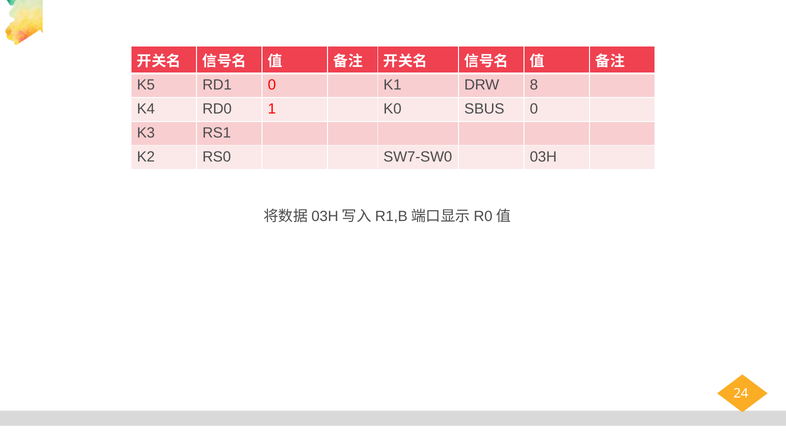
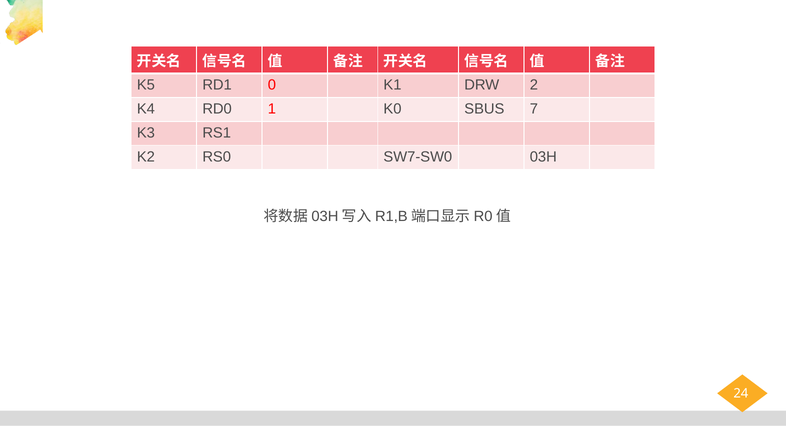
8: 8 -> 2 (534, 85)
SBUS 0: 0 -> 7 (534, 109)
